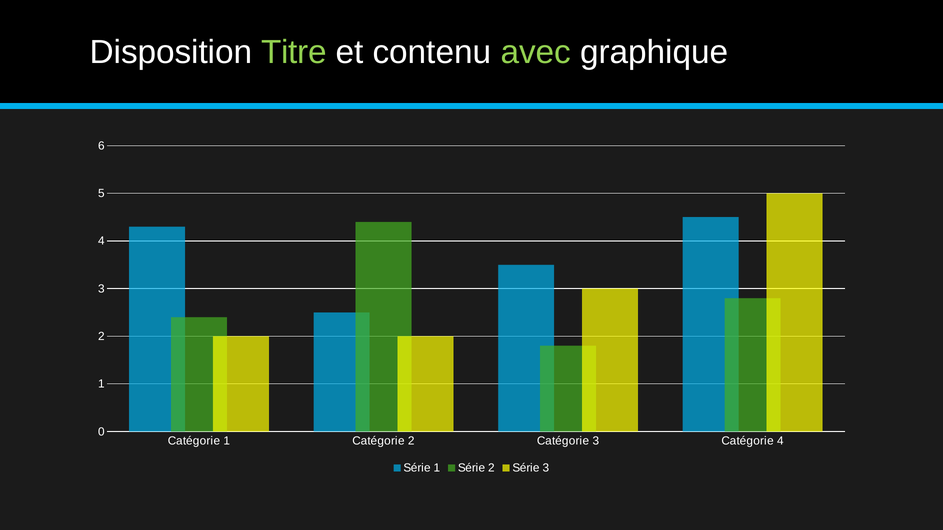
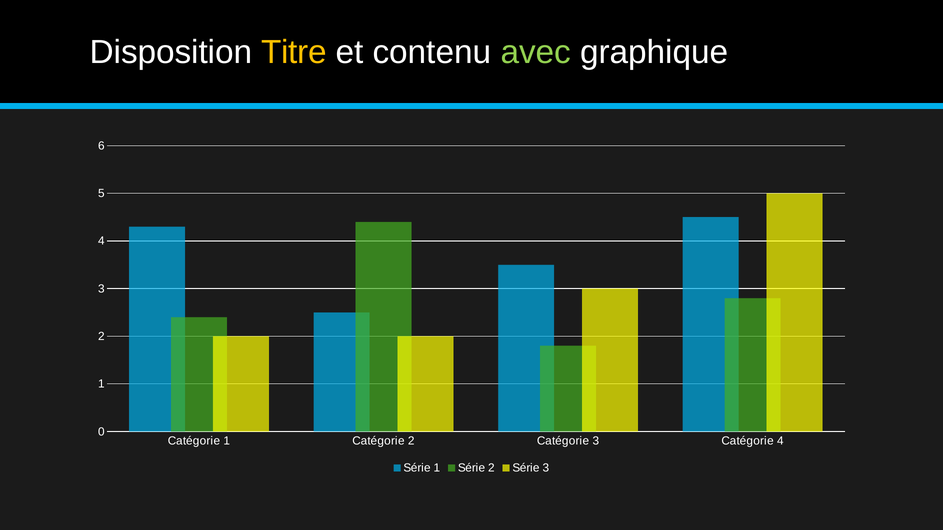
Titre colour: light green -> yellow (294, 52)
